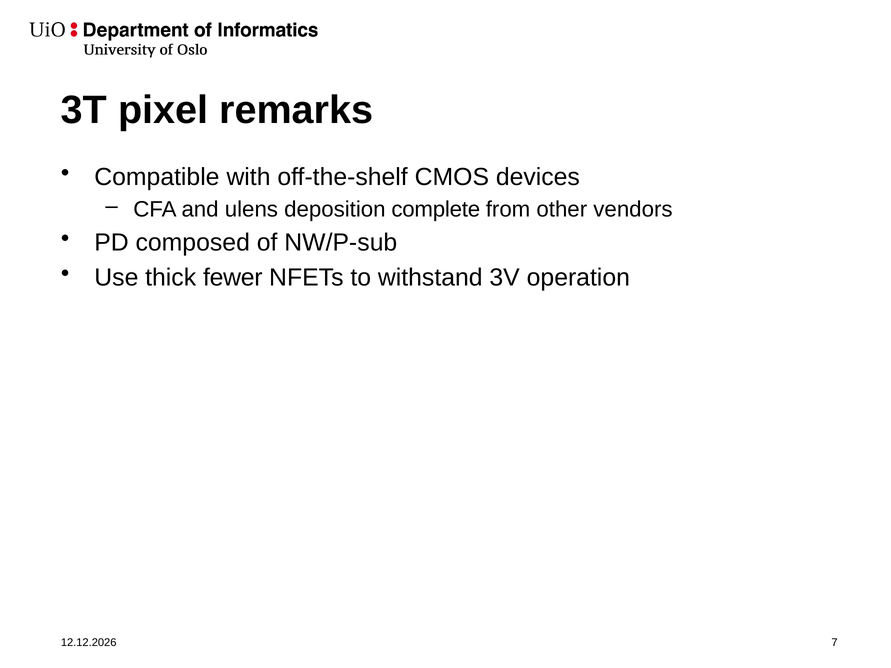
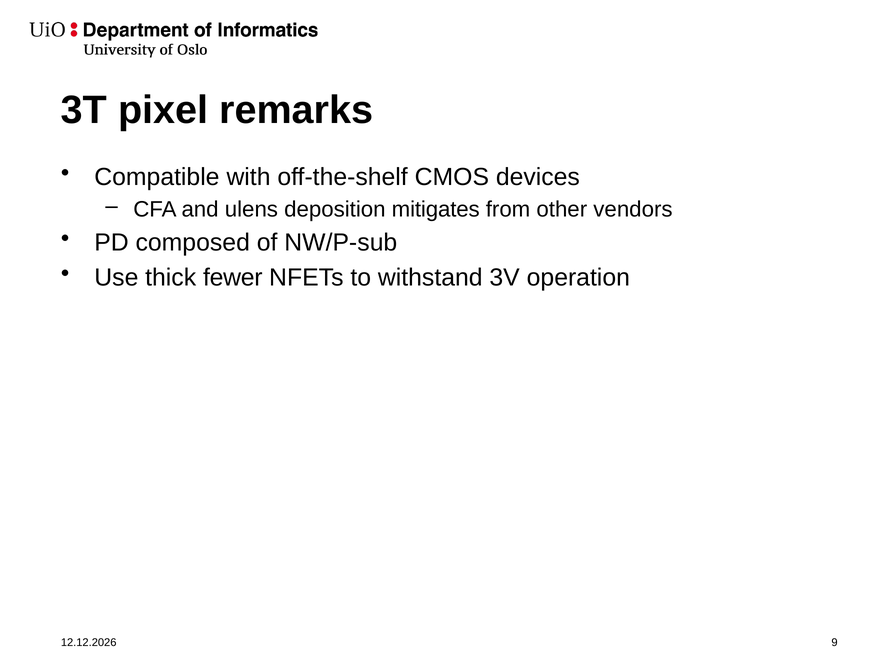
complete: complete -> mitigates (436, 209)
7: 7 -> 9 (835, 643)
